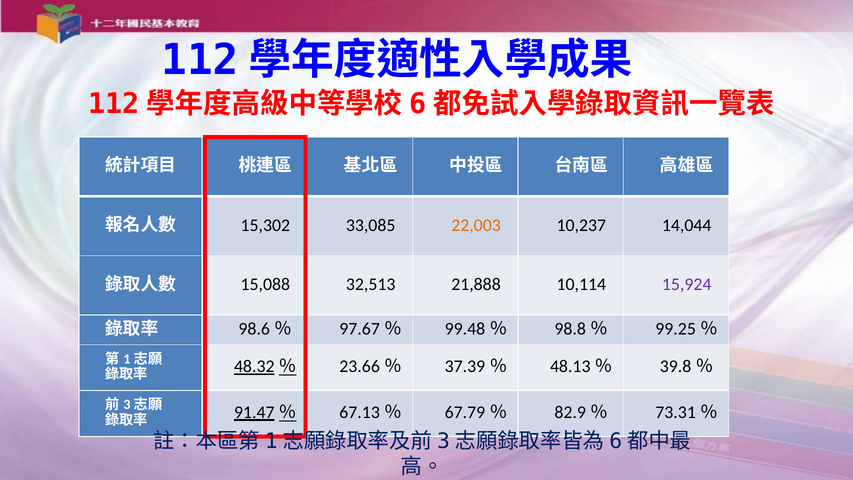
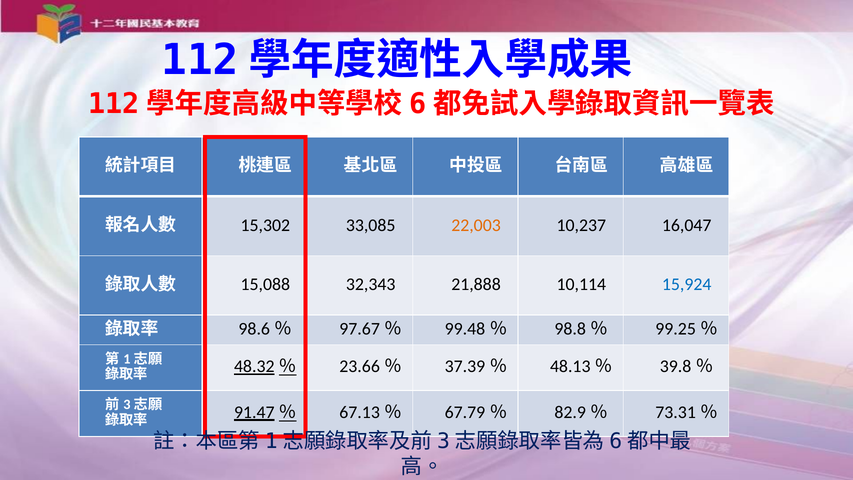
14,044: 14,044 -> 16,047 (687, 225)
32,513: 32,513 -> 32,343 (371, 284)
15,924 colour: purple -> blue (687, 284)
